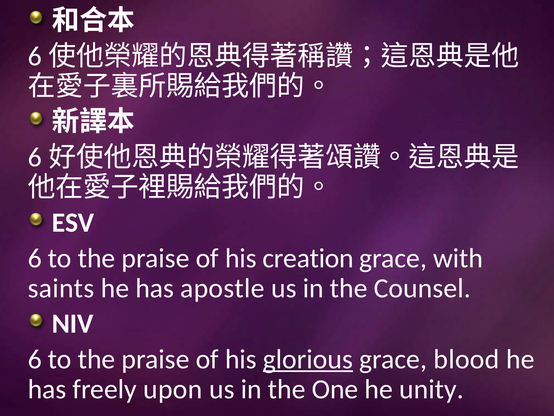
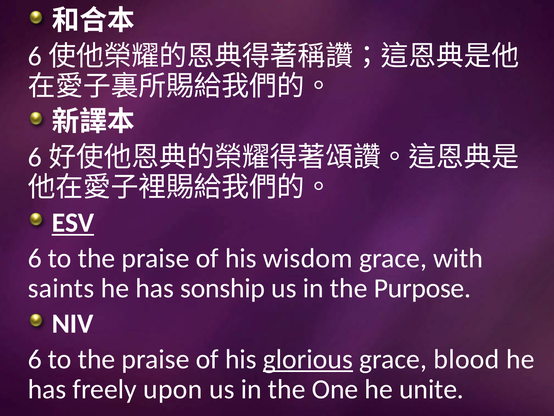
ESV underline: none -> present (73, 223)
creation: creation -> wisdom (308, 258)
apostle: apostle -> sonship (223, 288)
Counsel: Counsel -> Purpose (422, 288)
unity: unity -> unite (432, 389)
